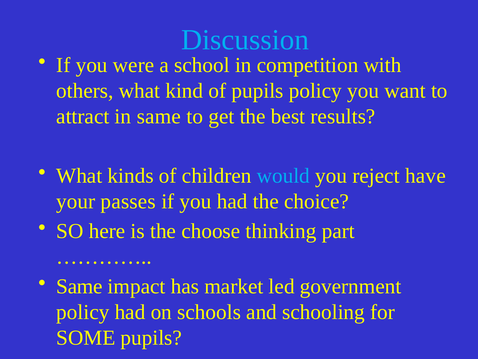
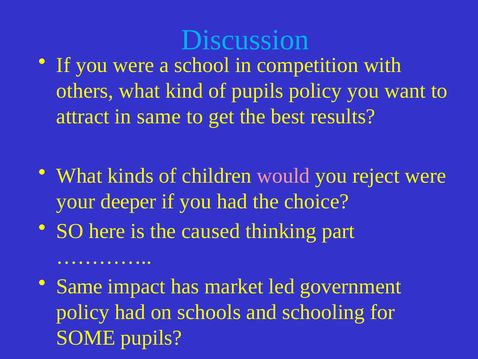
would colour: light blue -> pink (283, 176)
reject have: have -> were (426, 176)
passes: passes -> deeper (128, 201)
choose: choose -> caused (211, 231)
